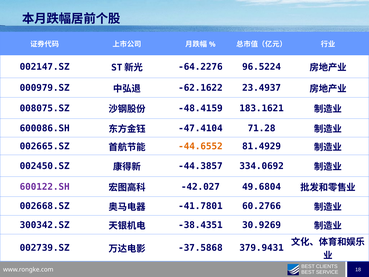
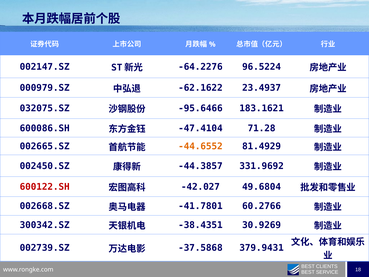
008075.SZ: 008075.SZ -> 032075.SZ (45, 108)
-48.4159: -48.4159 -> -95.6466 (200, 108)
334.0692: 334.0692 -> 331.9692 (262, 166)
600122.SH colour: purple -> red (45, 187)
